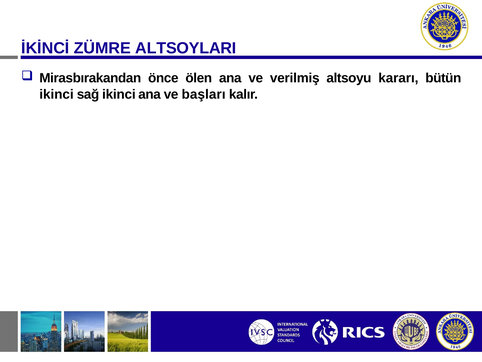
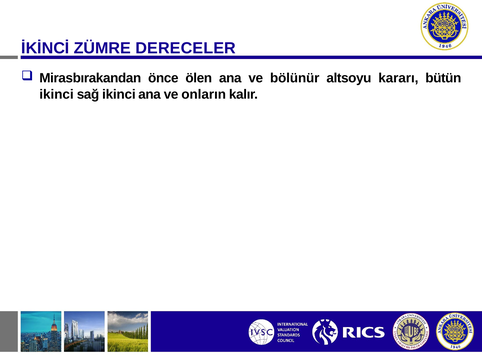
ALTSOYLARI: ALTSOYLARI -> DERECELER (186, 48)
verilmiş: verilmiş -> bölünür (295, 78)
başları: başları -> onların (204, 94)
